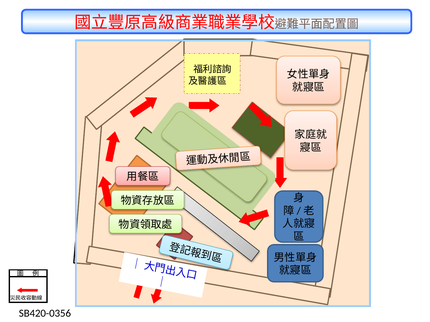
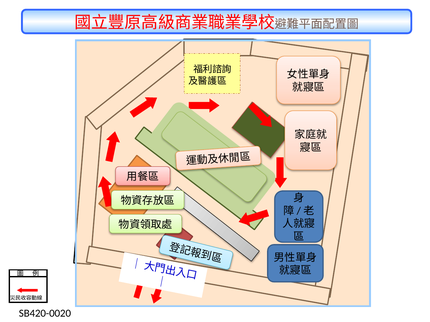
SB420-0356: SB420-0356 -> SB420-0020 (45, 314)
